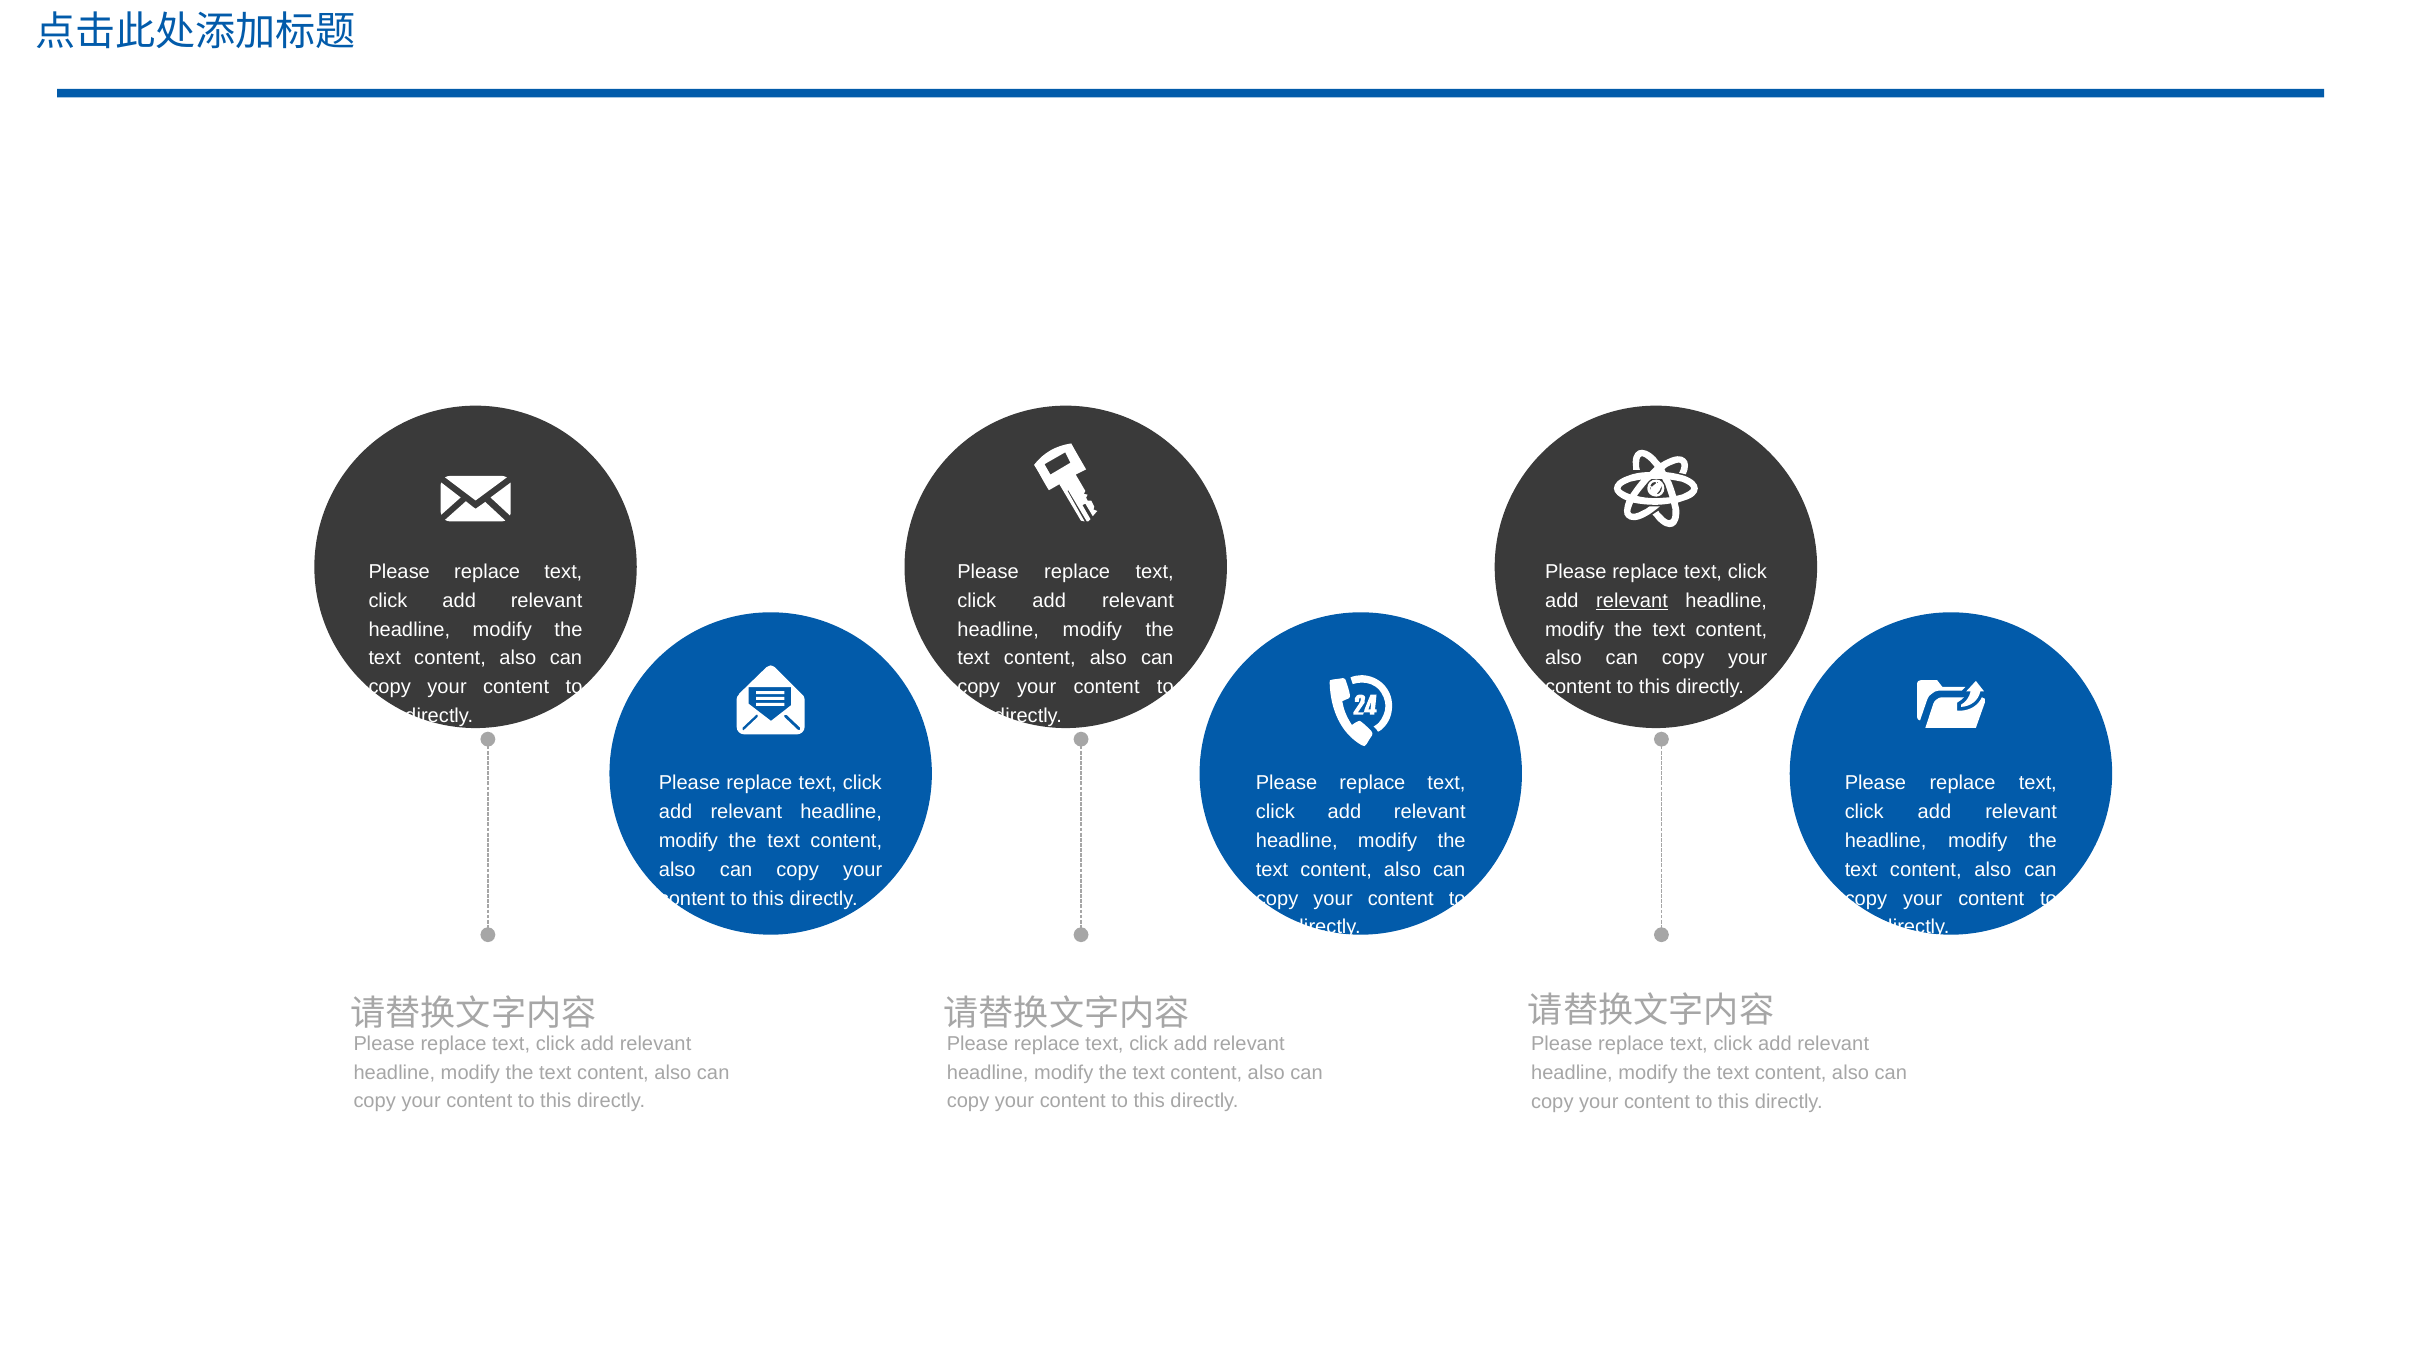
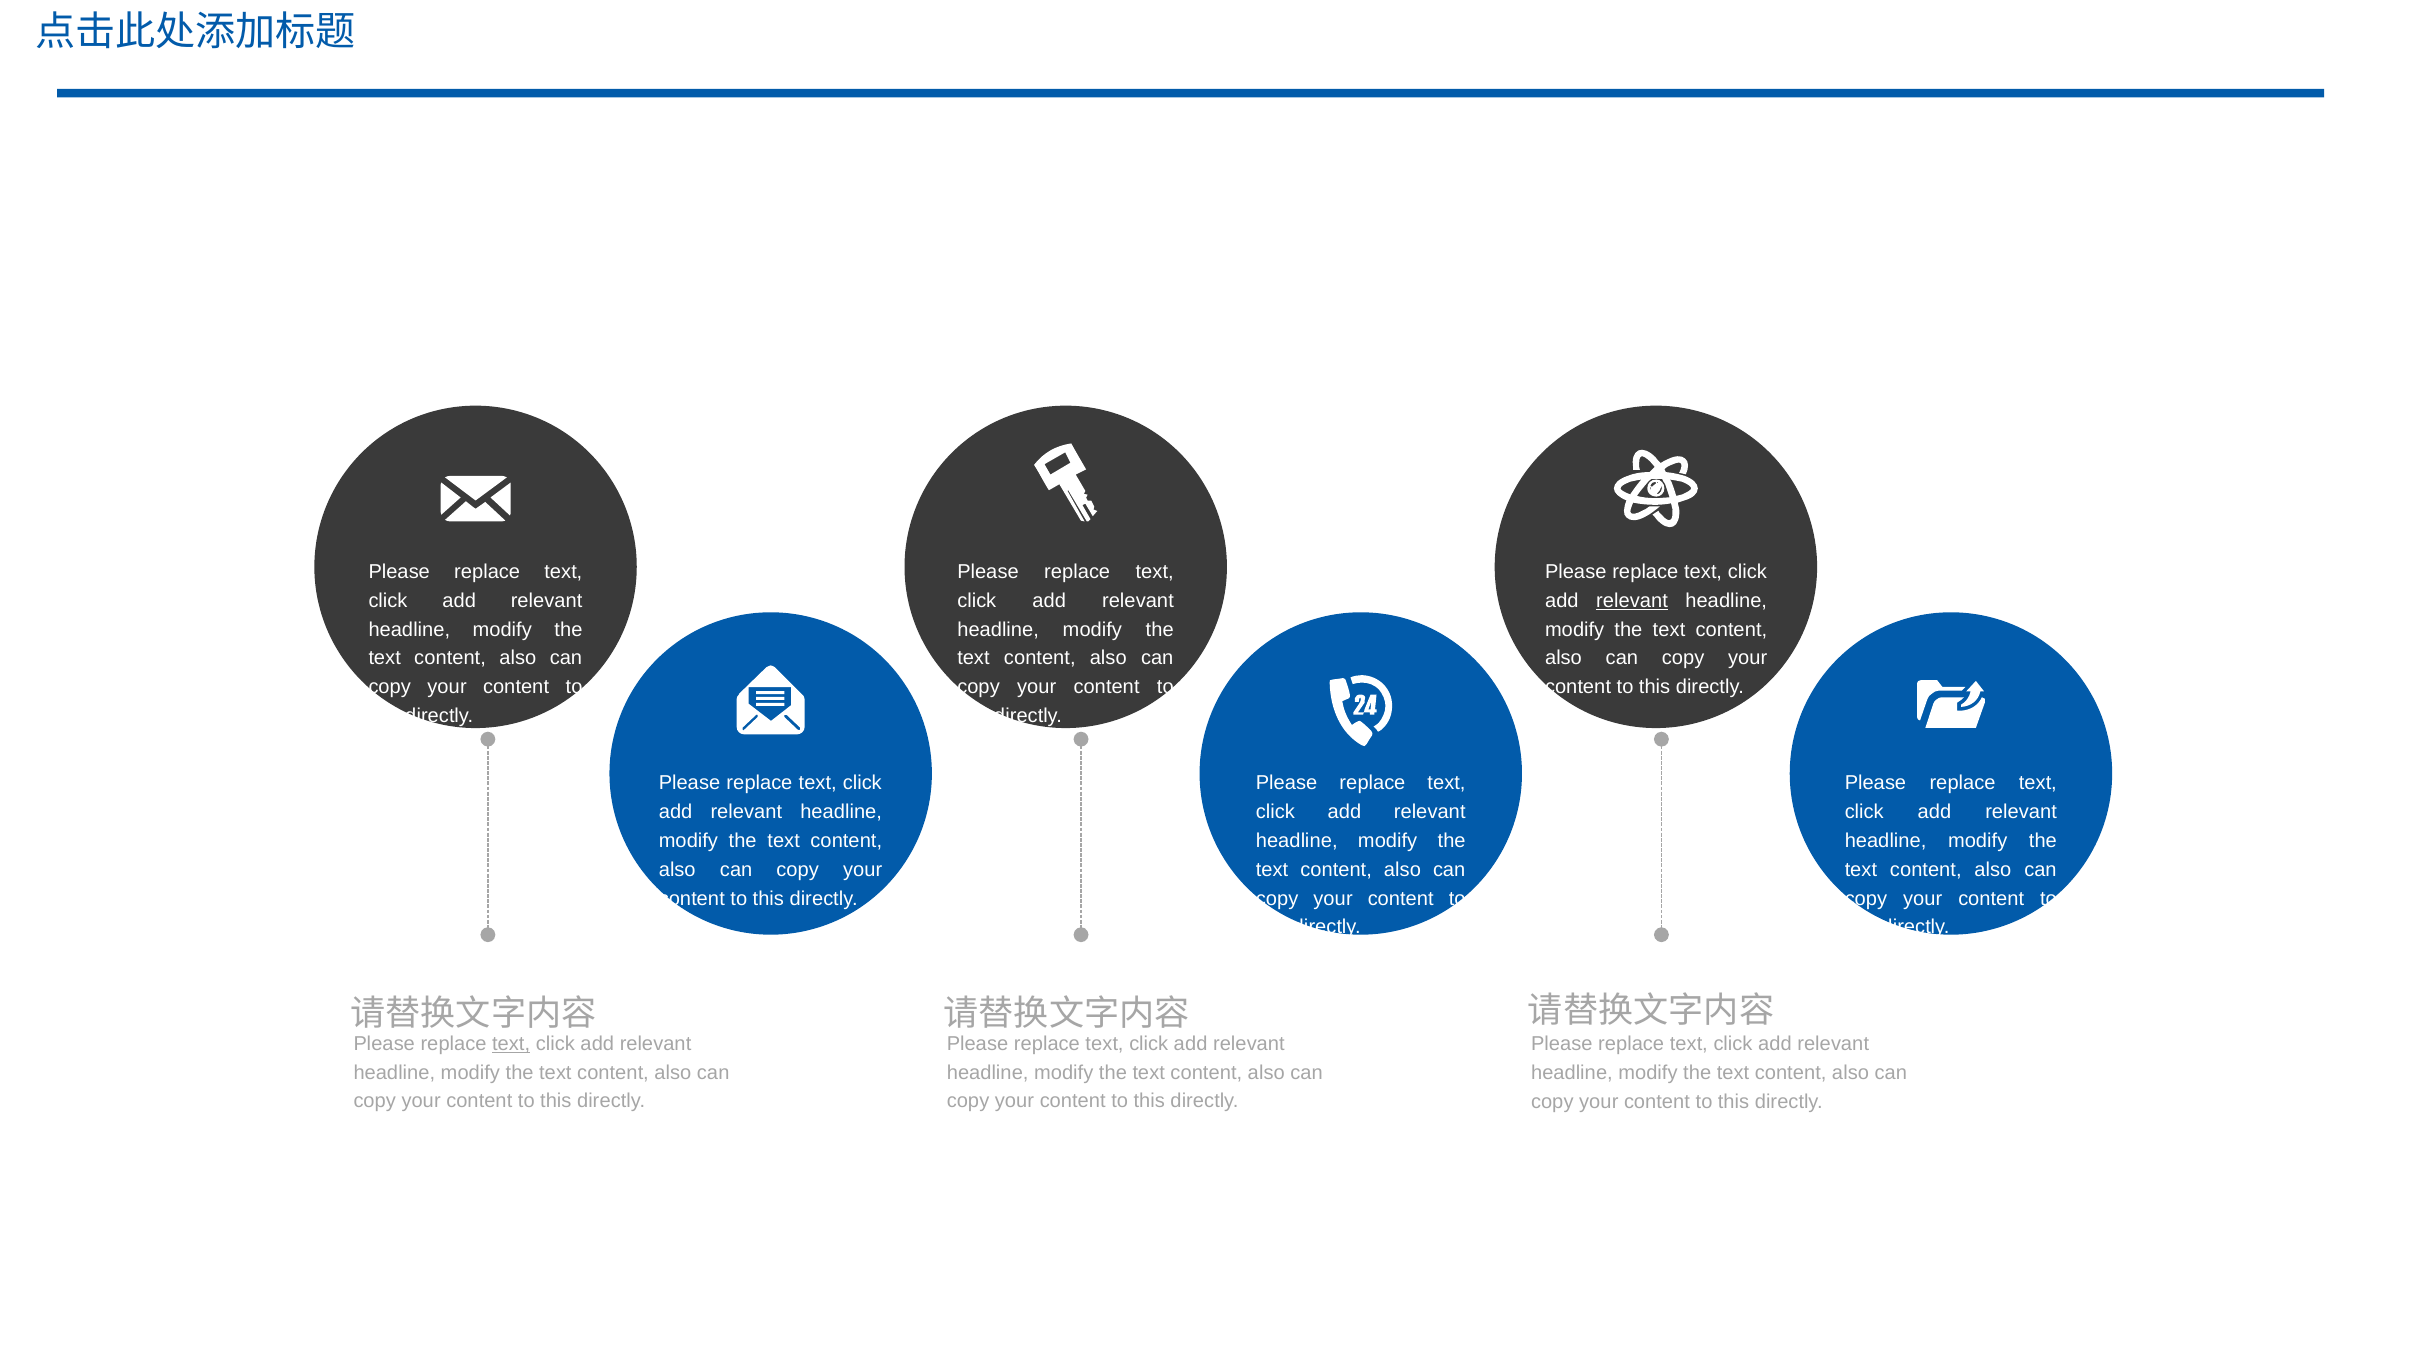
text underline: none -> present (511, 1044)
